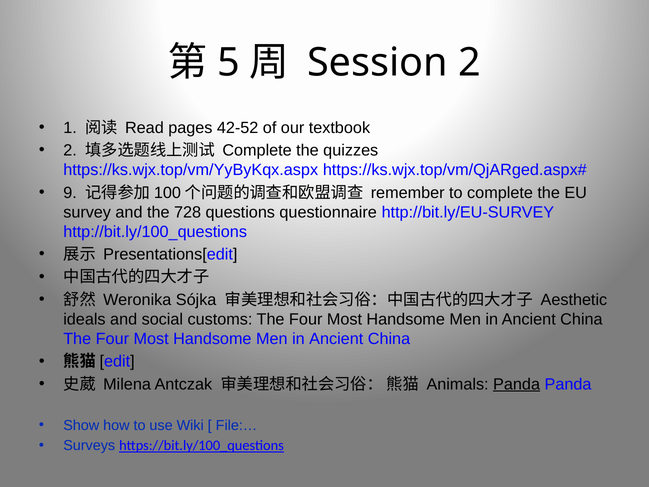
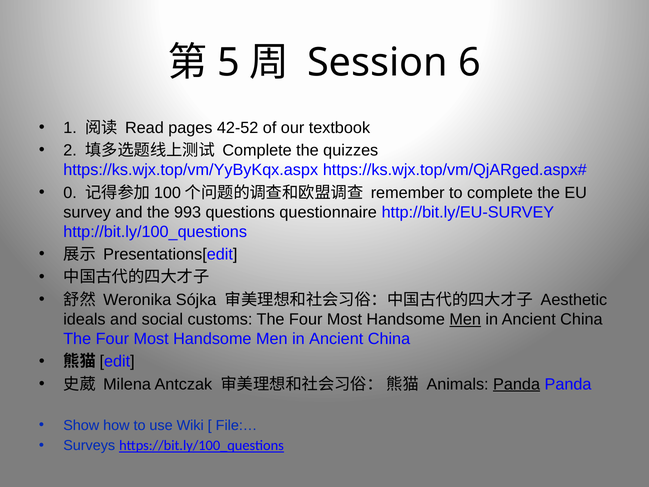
Session 2: 2 -> 6 (470, 63)
9: 9 -> 0 (70, 193)
728: 728 -> 993 (188, 212)
Men underline: none -> present (465, 319)
